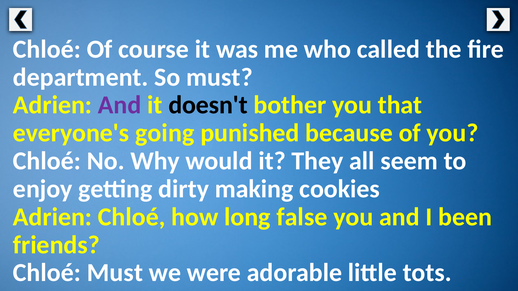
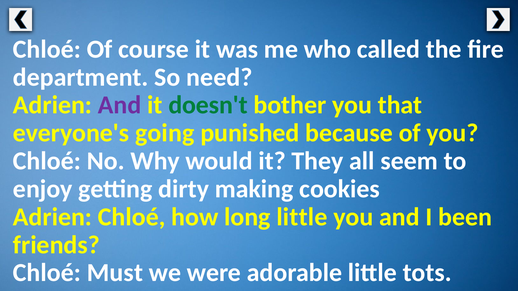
So must: must -> need (219, 77)
doesn't colour: black -> green (208, 105)
long false: false -> little (302, 217)
